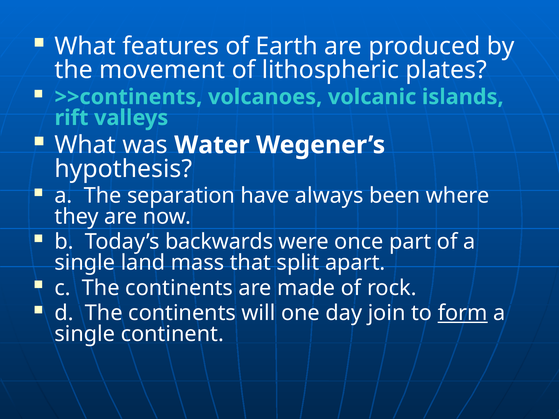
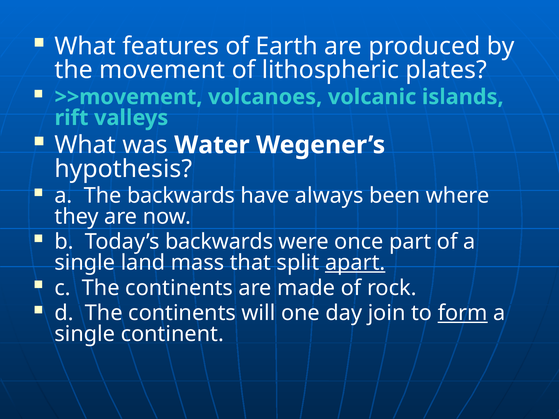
>>continents: >>continents -> >>movement (128, 97)
The separation: separation -> backwards (181, 196)
apart underline: none -> present (355, 263)
